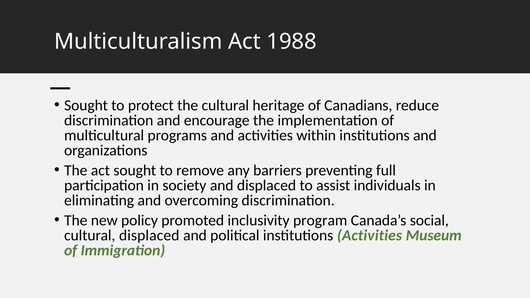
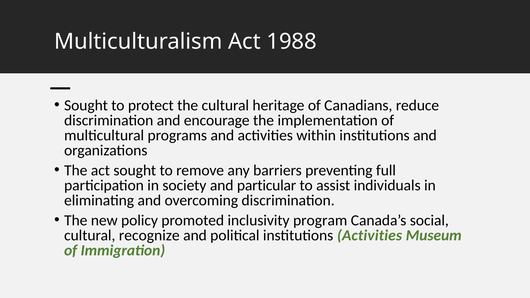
and displaced: displaced -> particular (267, 185)
cultural displaced: displaced -> recognize (149, 236)
